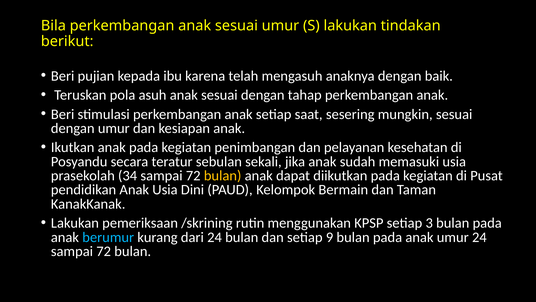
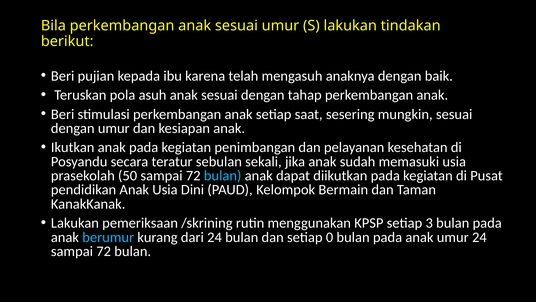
34: 34 -> 50 (128, 175)
bulan colour: yellow -> light blue (223, 175)
9: 9 -> 0 (330, 237)
